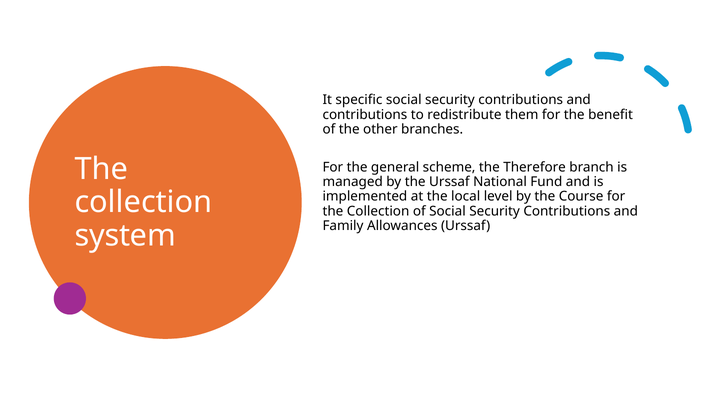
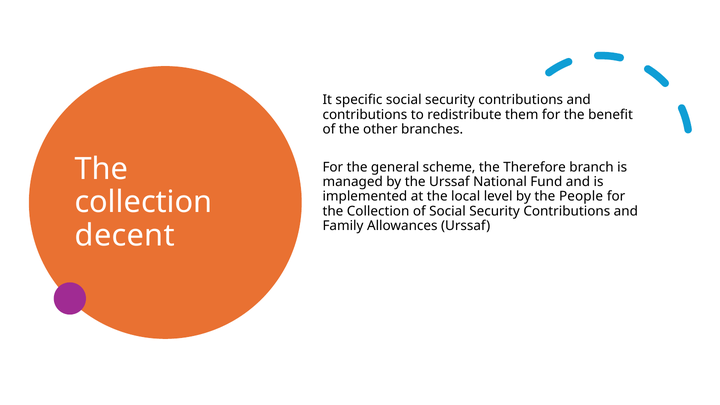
Course: Course -> People (581, 197)
system: system -> decent (125, 236)
